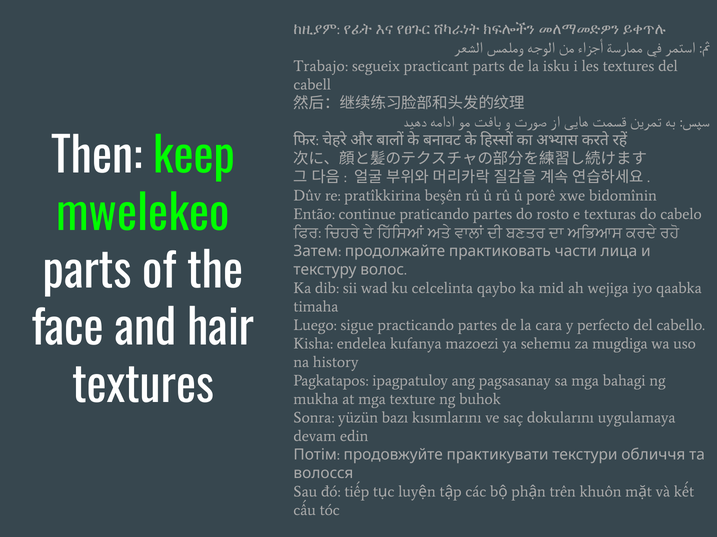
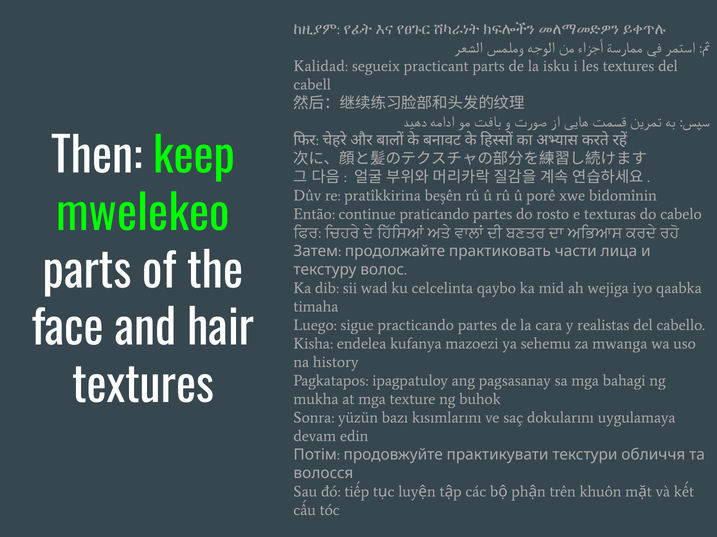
Trabajo: Trabajo -> Kalidad (321, 66)
perfecto: perfecto -> realistas (603, 325)
mugdiga: mugdiga -> mwanga (620, 344)
